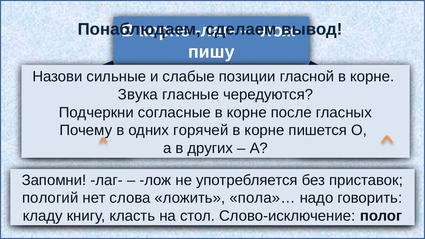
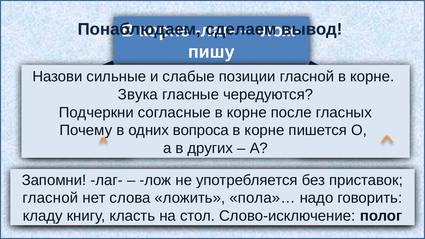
горячей: горячей -> вопроса (201, 130)
пологий: пологий -> гласной (50, 198)
